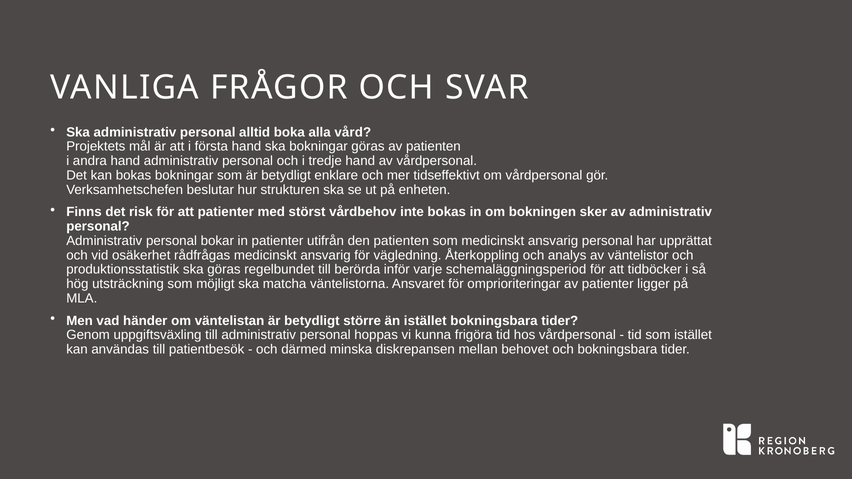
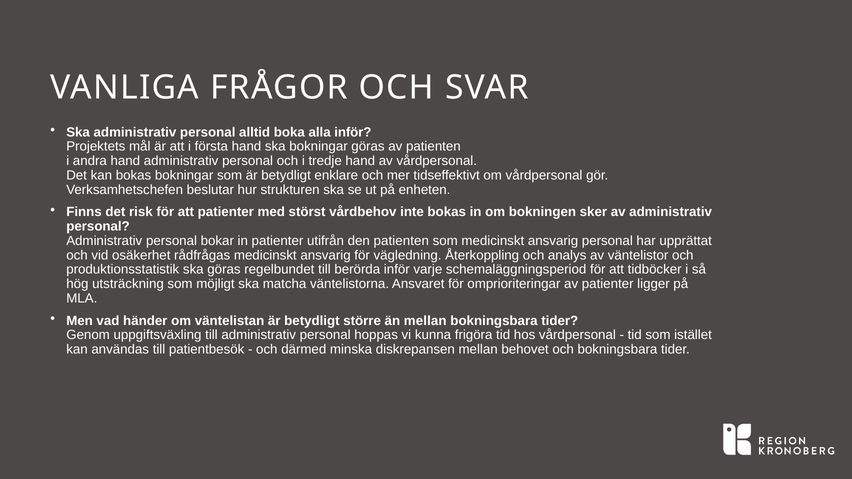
alla vård: vård -> inför (353, 132)
än istället: istället -> mellan (425, 321)
